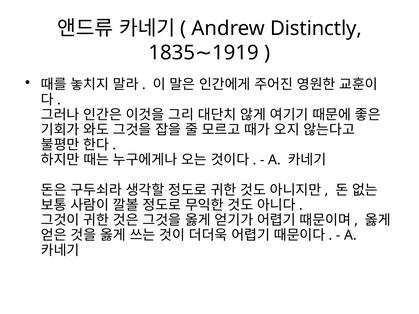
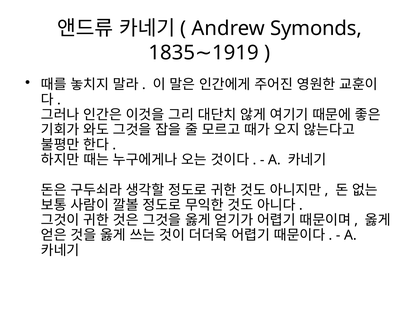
Distinctly: Distinctly -> Symonds (316, 28)
